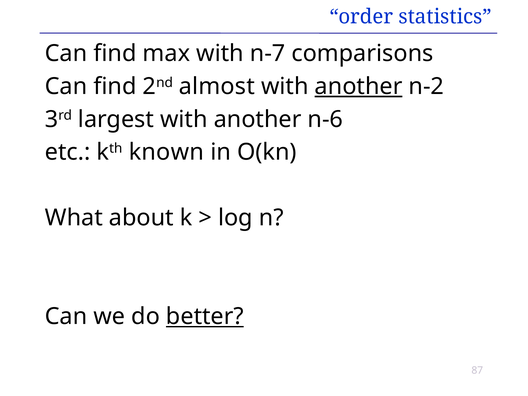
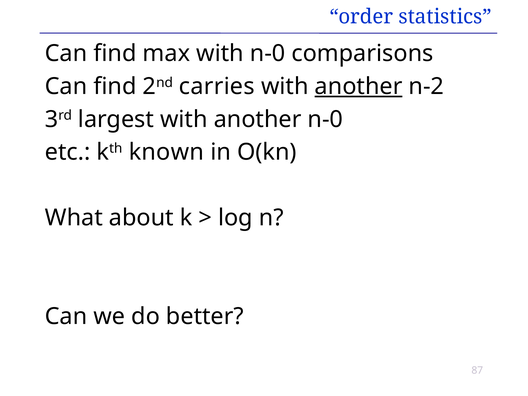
with n-7: n-7 -> n-0 (268, 54)
almost: almost -> carries (217, 86)
another n-6: n-6 -> n-0 (325, 119)
better underline: present -> none (205, 316)
